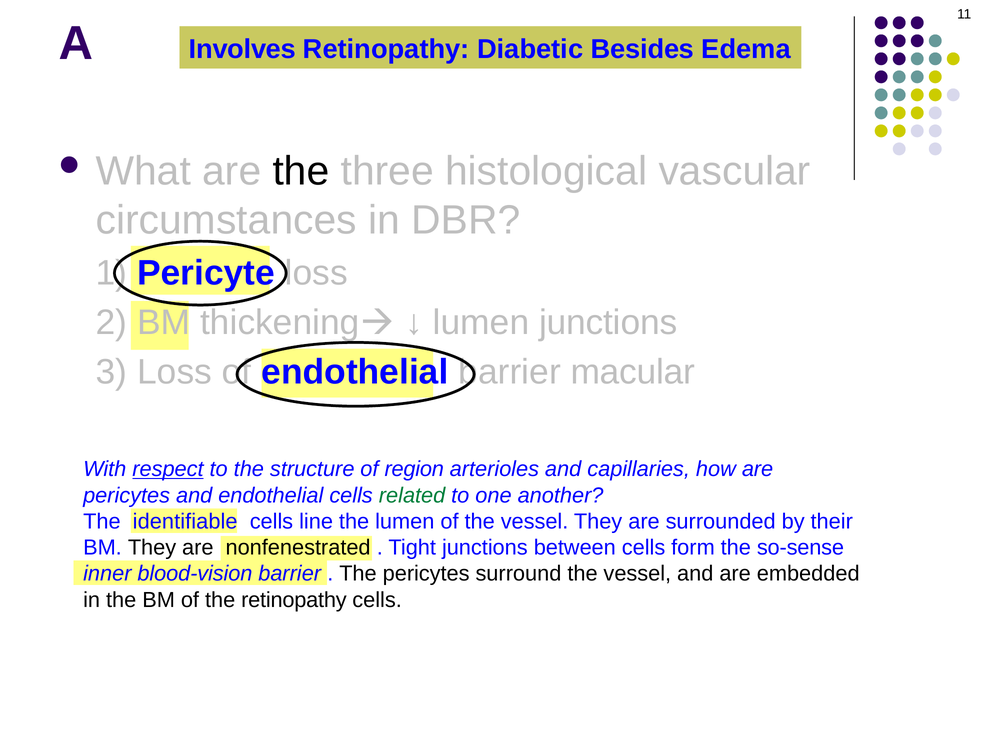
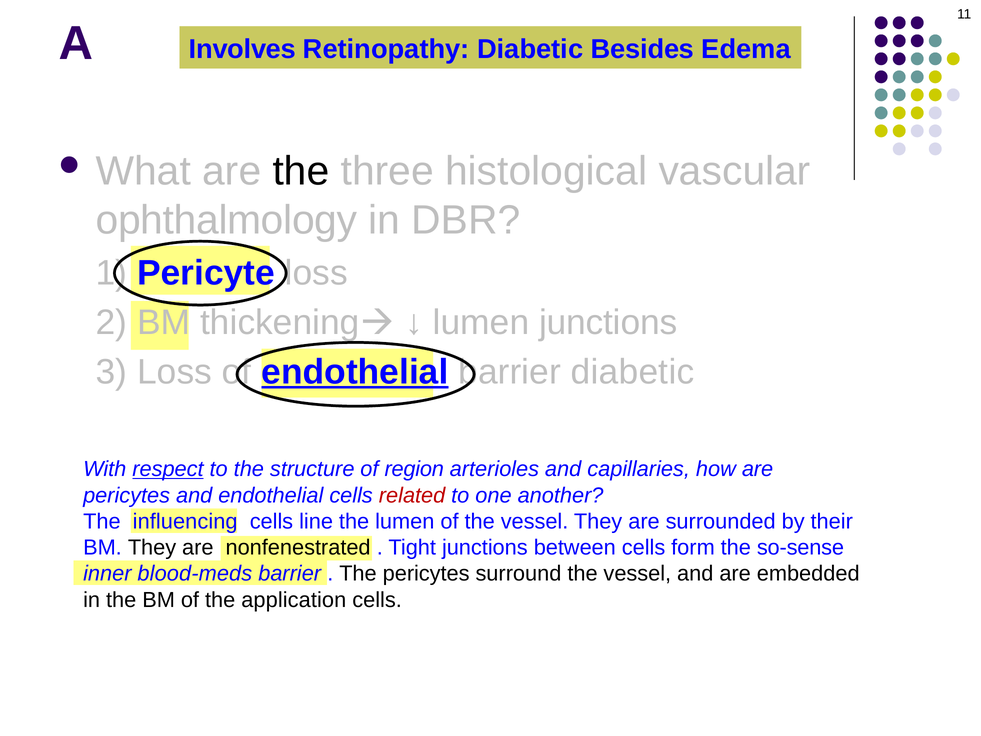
circumstances: circumstances -> ophthalmology (226, 220)
endothelial underline: none -> present (355, 372)
barrier macular: macular -> diabetic (632, 372)
related colour: green -> red (412, 495)
identifiable: identifiable -> influencing (185, 521)
blood-vision: blood-vision -> blood-meds (195, 574)
the retinopathy: retinopathy -> application (294, 600)
